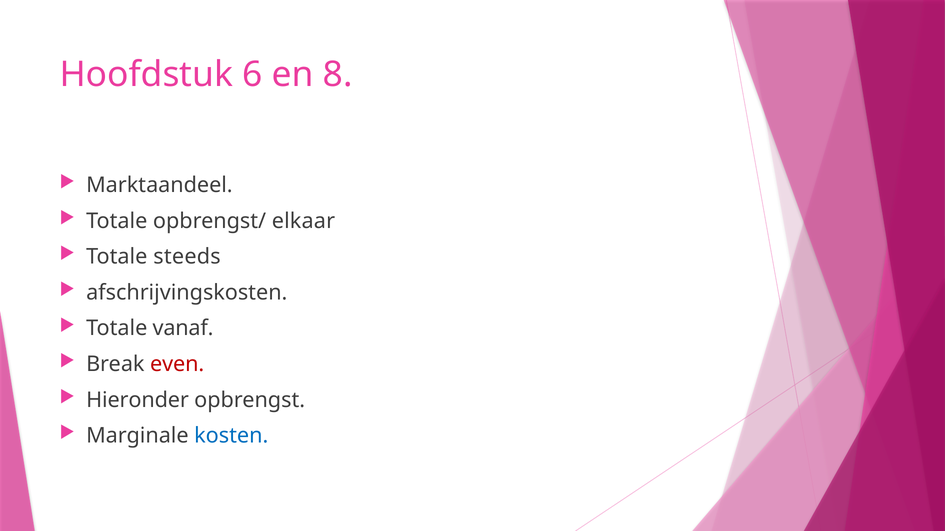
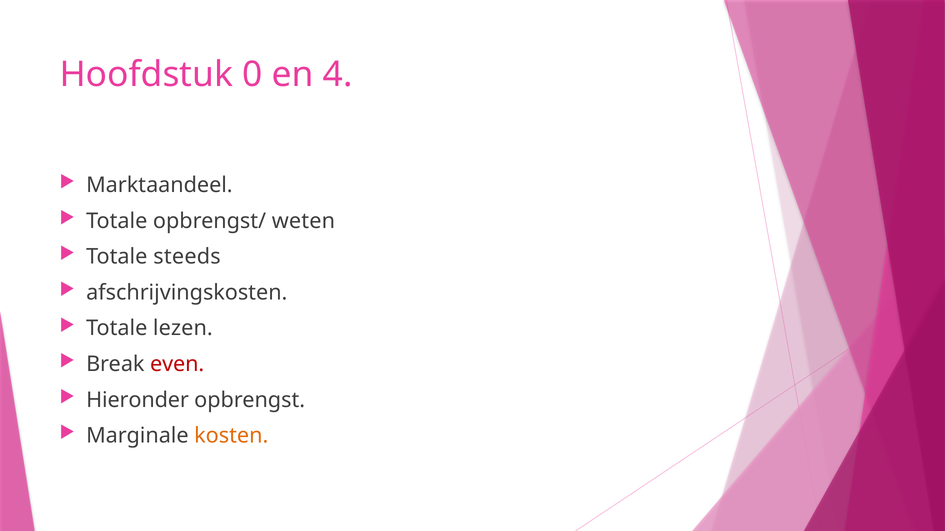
6: 6 -> 0 (252, 75)
8: 8 -> 4 (338, 75)
elkaar: elkaar -> weten (303, 221)
vanaf: vanaf -> lezen (183, 329)
kosten colour: blue -> orange (231, 436)
